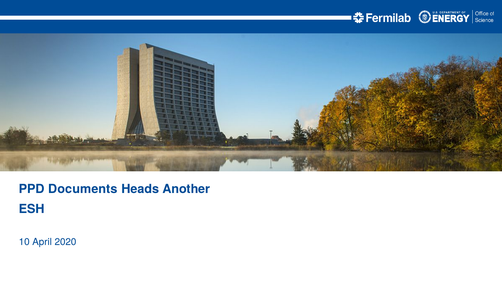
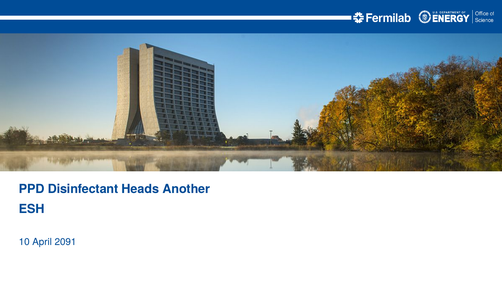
Documents: Documents -> Disinfectant (83, 189)
2020: 2020 -> 2091 (65, 242)
